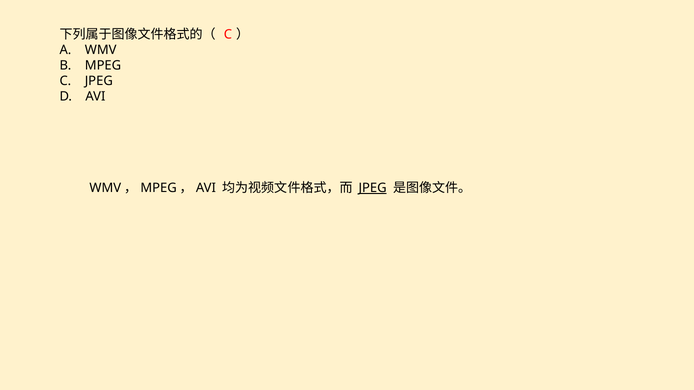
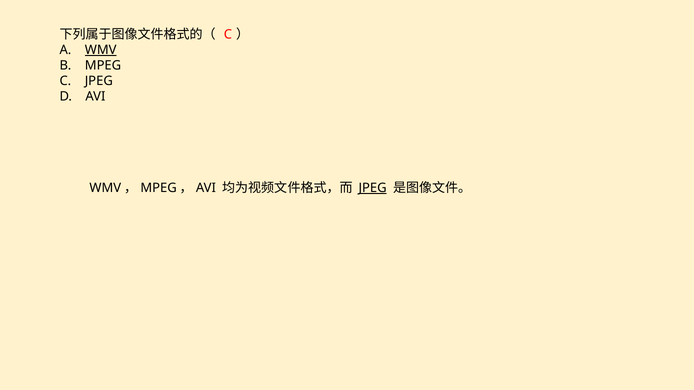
WMV underline: none -> present (101, 50)
